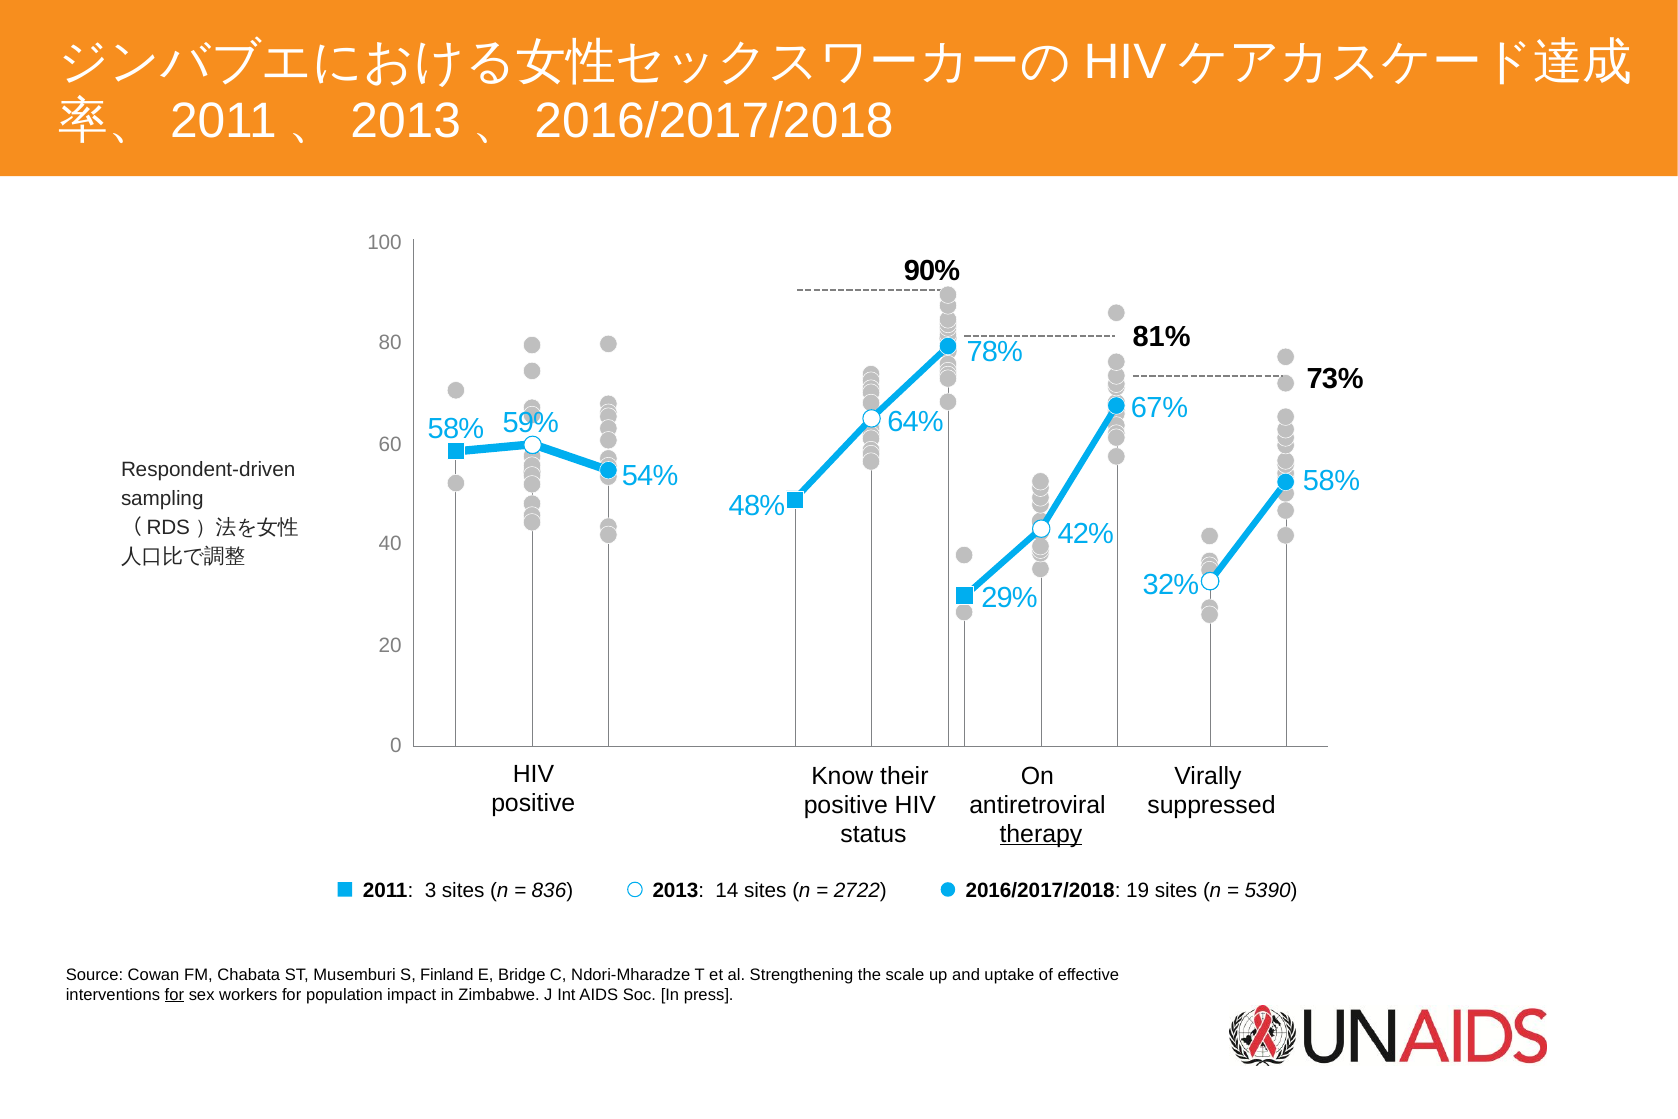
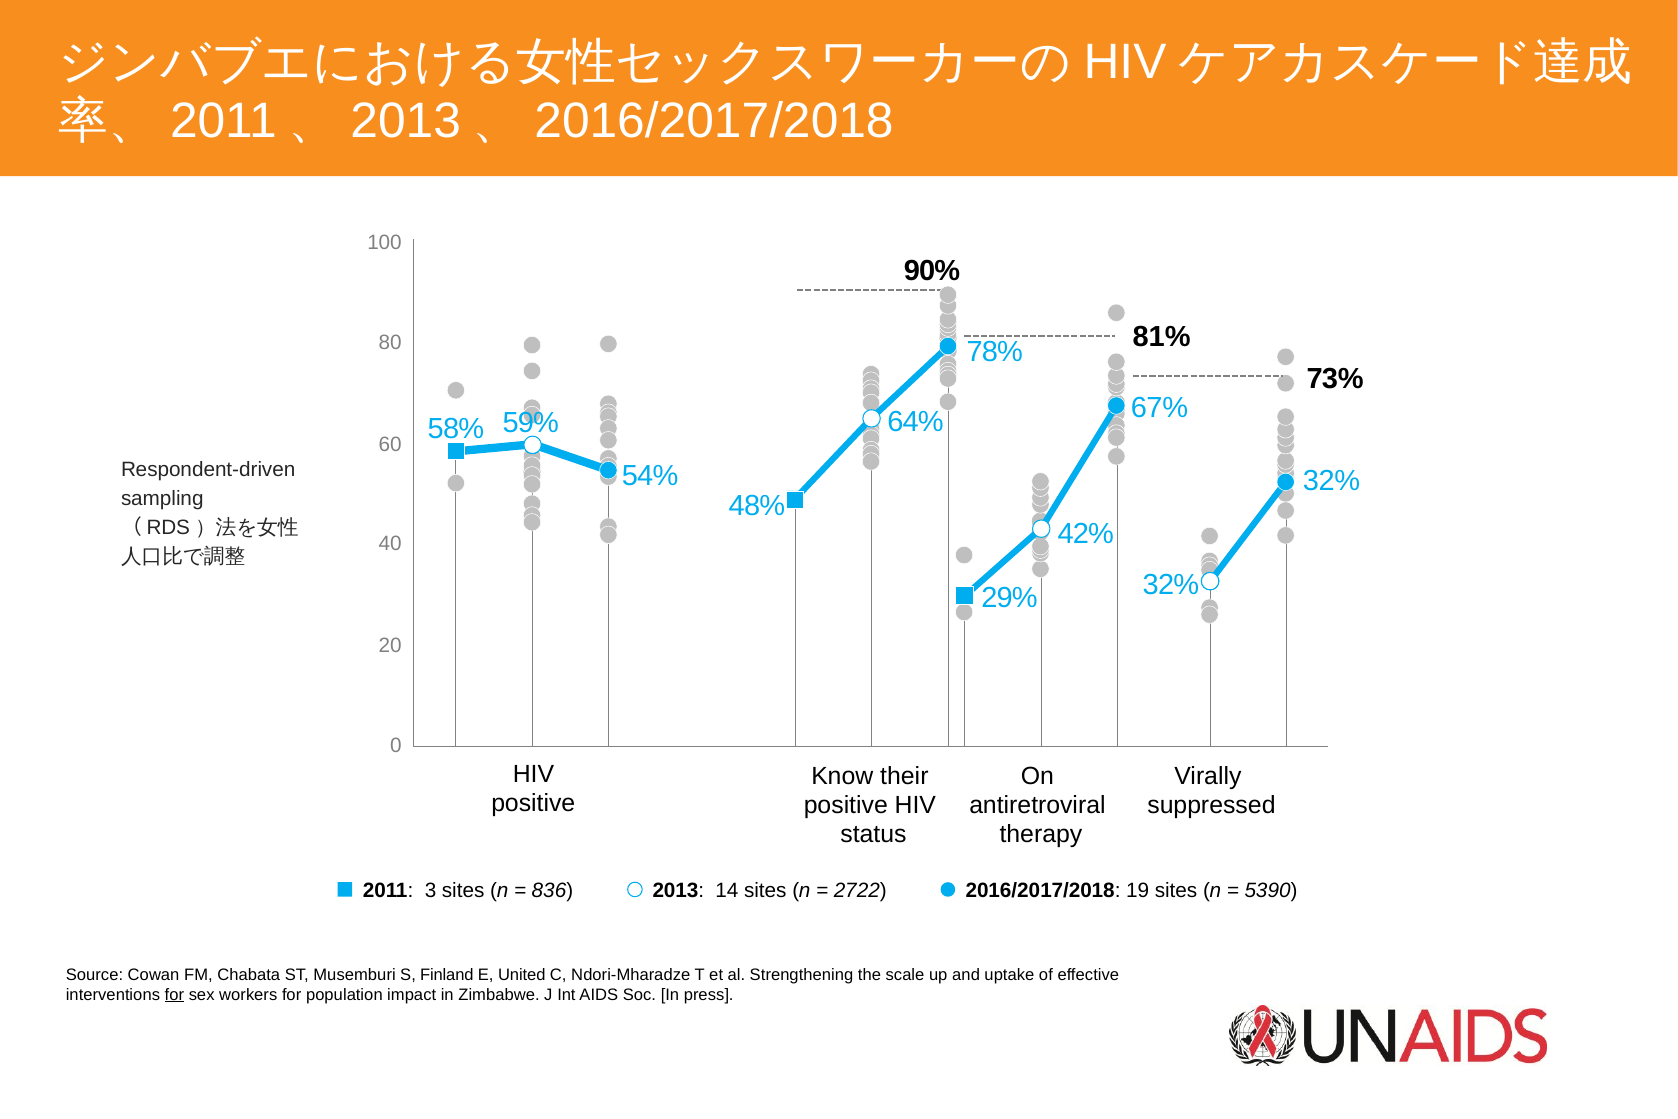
58%: 58% -> 32% (1332, 481)
therapy underline: present -> none (1041, 834)
Bridge: Bridge -> United (522, 975)
